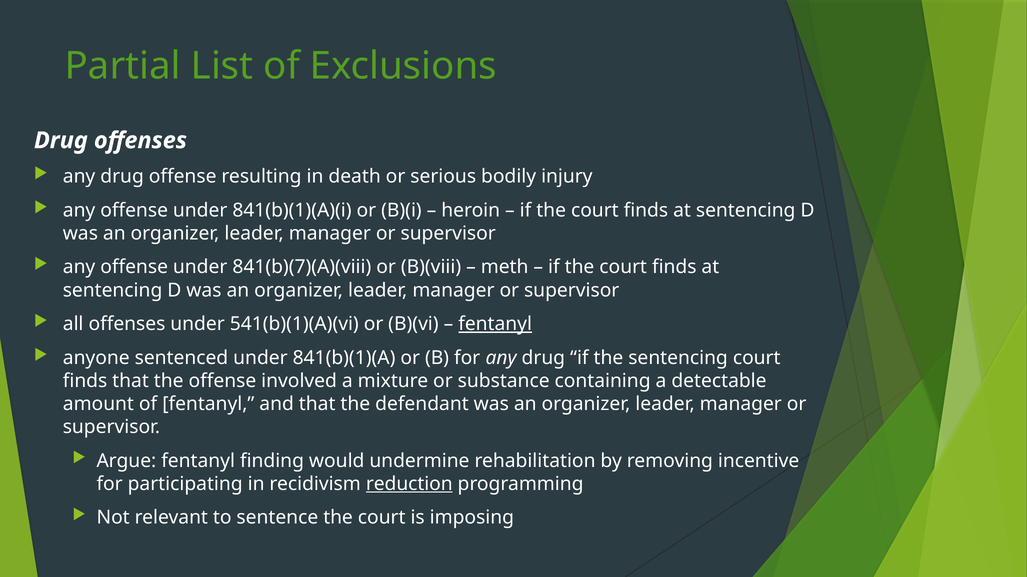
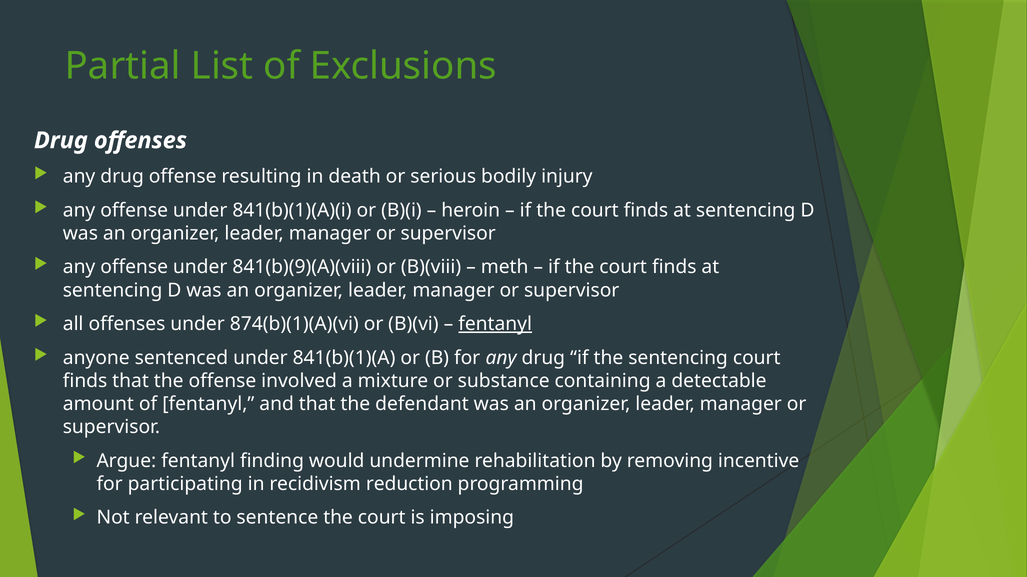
841(b)(7)(A)(viii: 841(b)(7)(A)(viii -> 841(b)(9)(A)(viii (302, 267)
541(b)(1)(A)(vi: 541(b)(1)(A)(vi -> 874(b)(1)(A)(vi (294, 324)
reduction underline: present -> none (409, 484)
